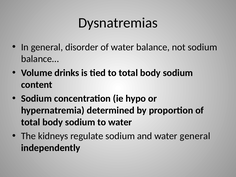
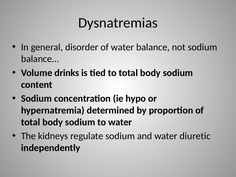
water general: general -> diuretic (195, 136)
